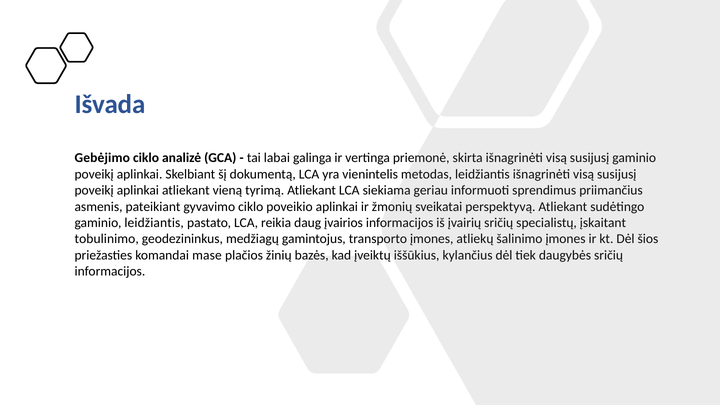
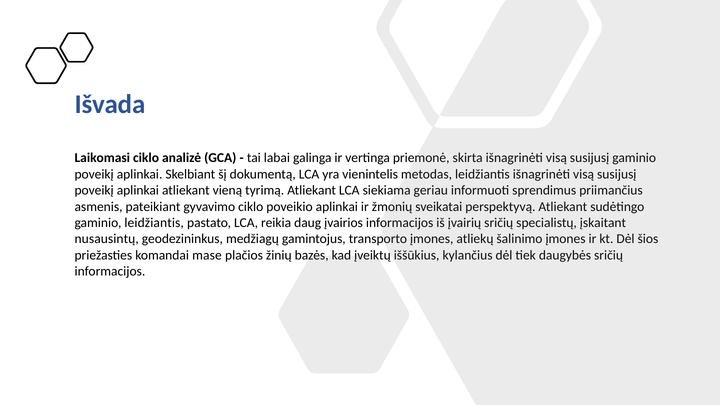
Gebėjimo: Gebėjimo -> Laikomasi (102, 158)
tobulinimo: tobulinimo -> nusausintų (107, 239)
